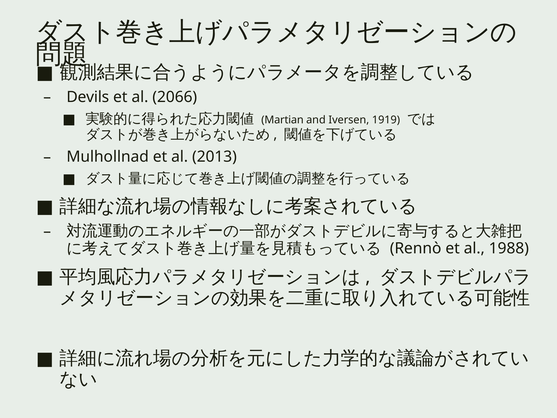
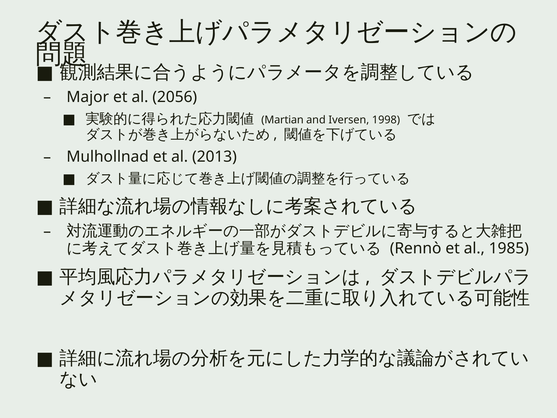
Devils: Devils -> Major (88, 97)
2066: 2066 -> 2056 (175, 97)
1919: 1919 -> 1998 (386, 120)
1988: 1988 -> 1985 (509, 248)
